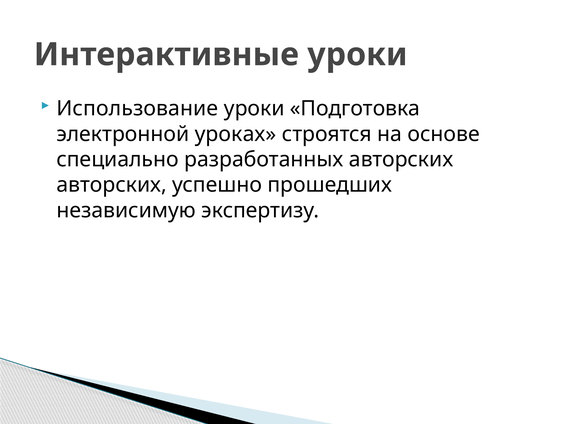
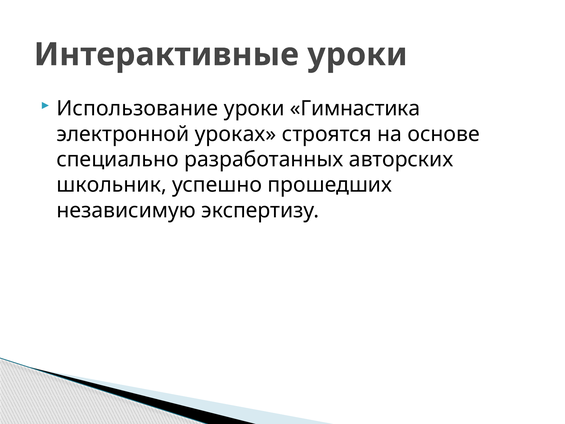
Подготовка: Подготовка -> Гимнастика (355, 109)
авторских: авторских -> школьник (112, 185)
